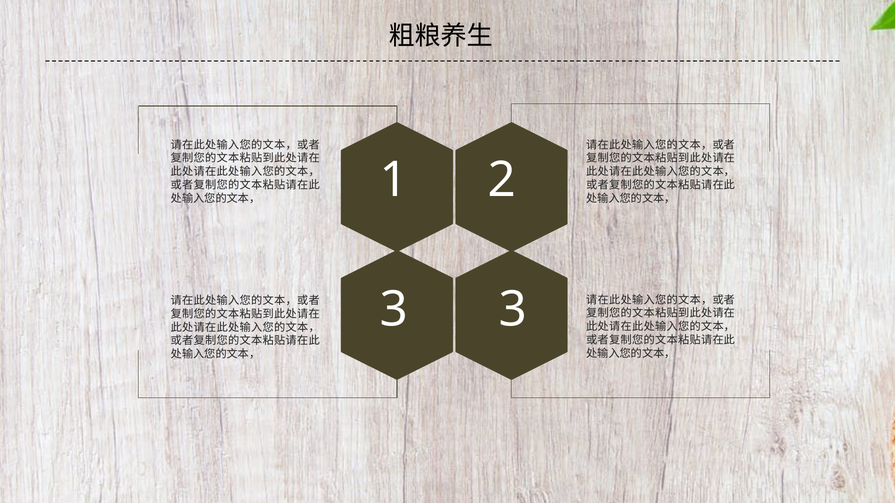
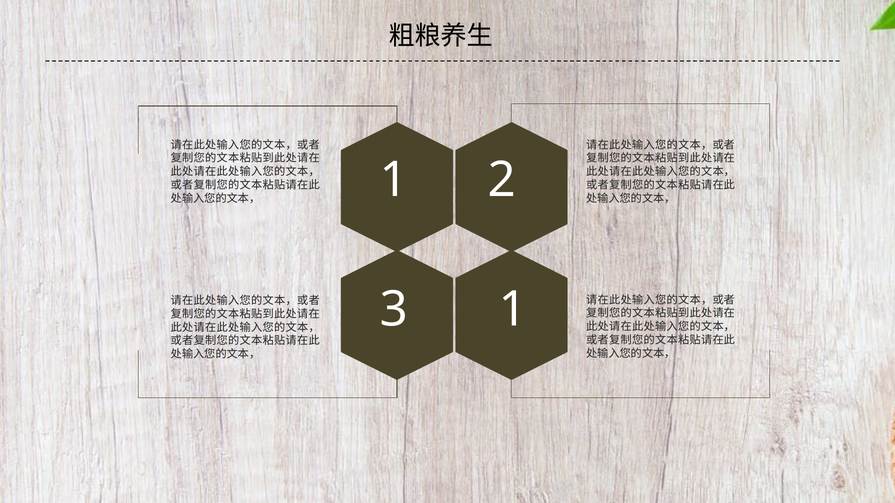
3 3: 3 -> 1 (513, 310)
